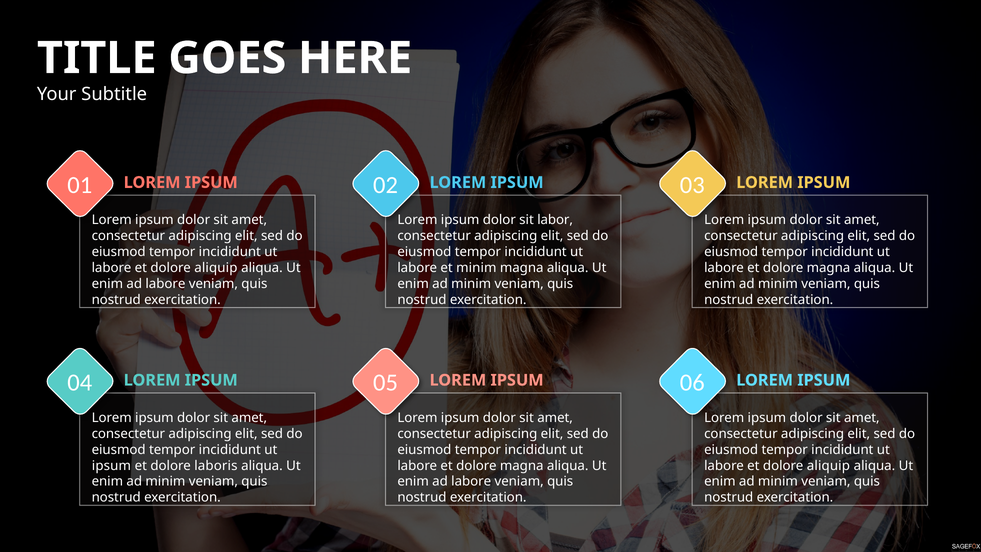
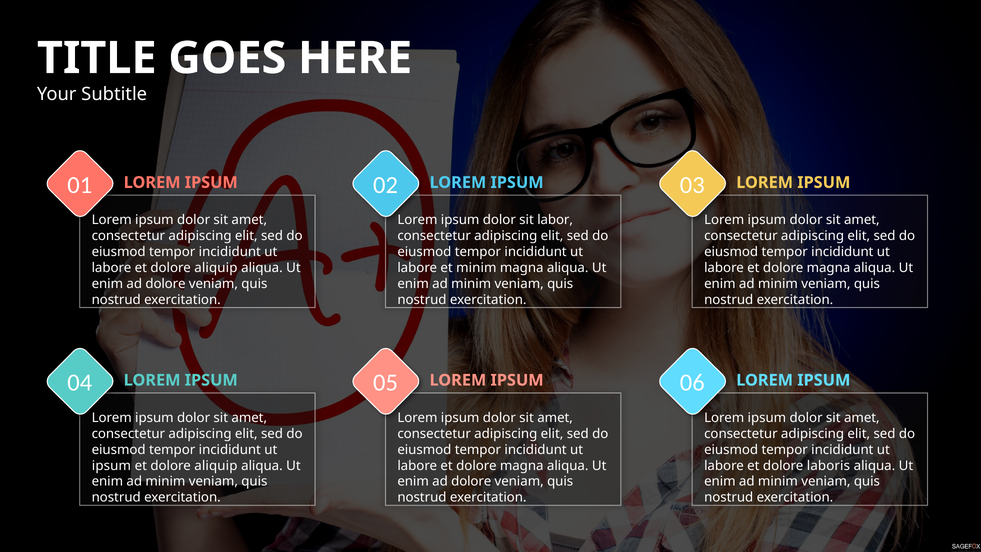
labore: labore -> dolore (165, 284)
laboris: laboris -> aliquip (216, 465)
aliquip: aliquip -> laboris (828, 465)
labore: labore -> dolore (471, 481)
